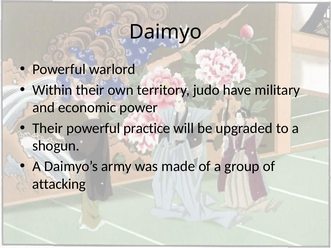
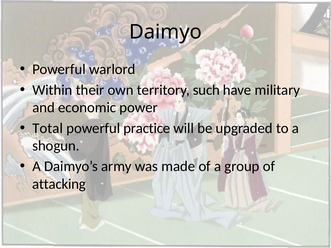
judo: judo -> such (206, 90)
Their: Their -> Total (48, 128)
